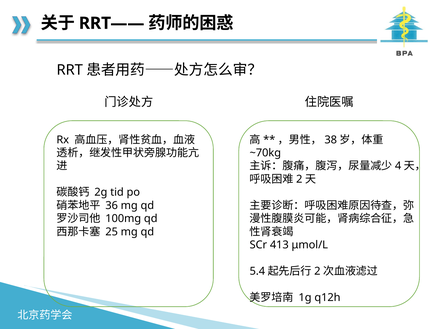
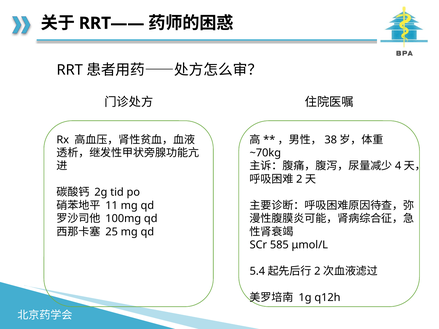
36: 36 -> 11 (112, 206)
413: 413 -> 585 (279, 245)
